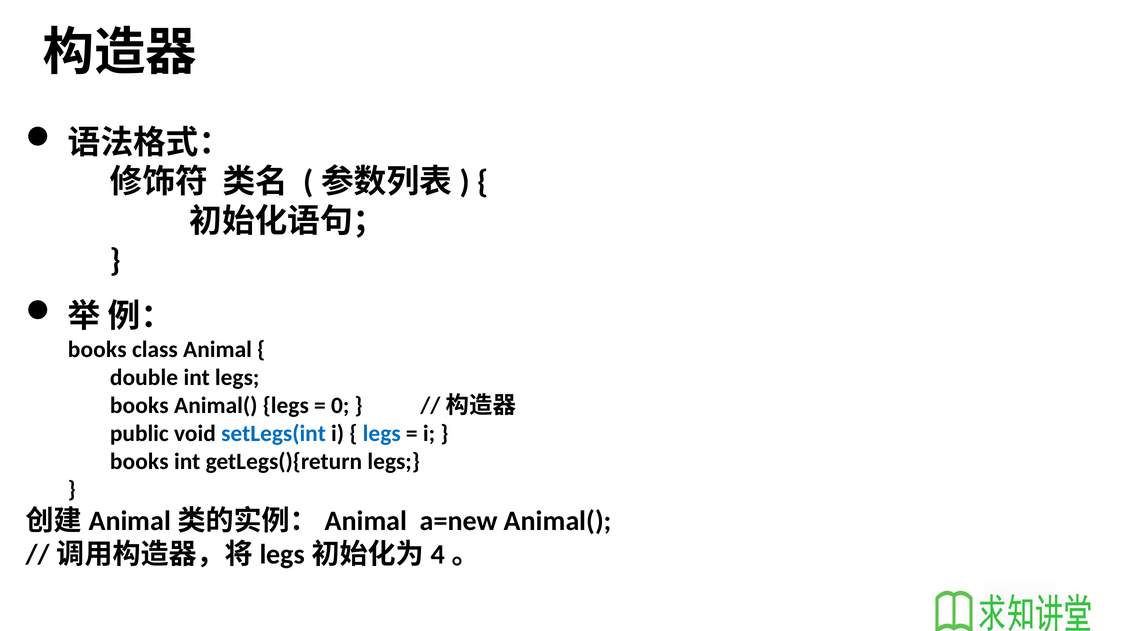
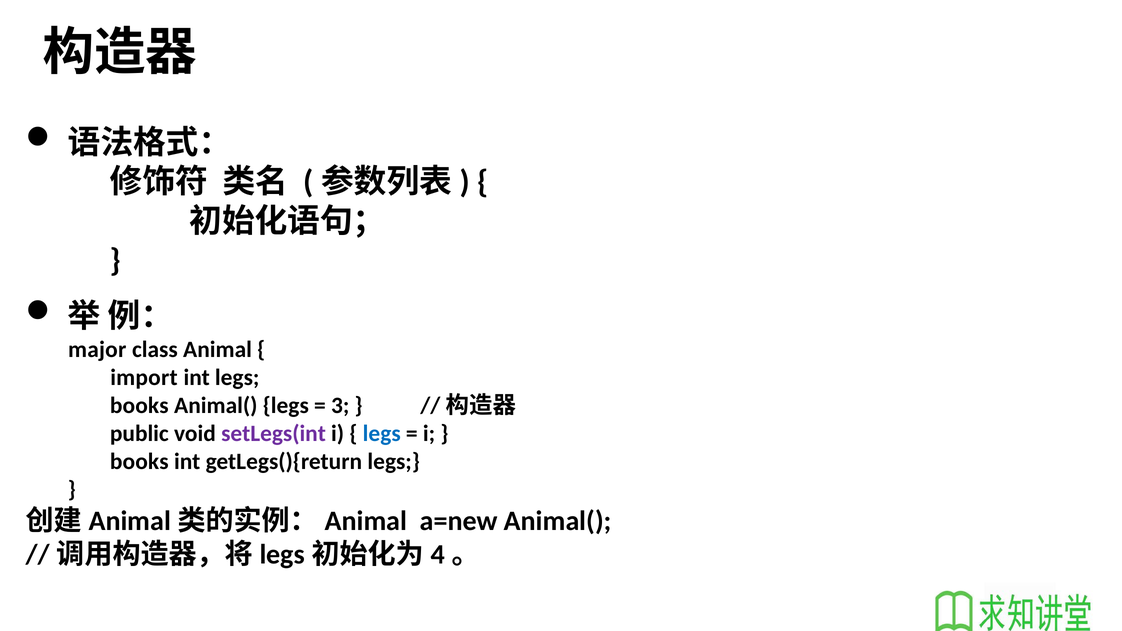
books: books -> major (97, 349)
double: double -> import (144, 377)
0: 0 -> 3 (340, 405)
setLegs(int colour: blue -> purple (274, 434)
